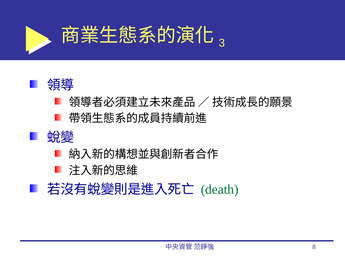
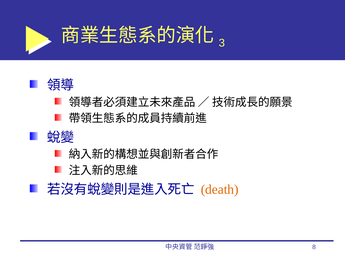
death colour: green -> orange (220, 190)
